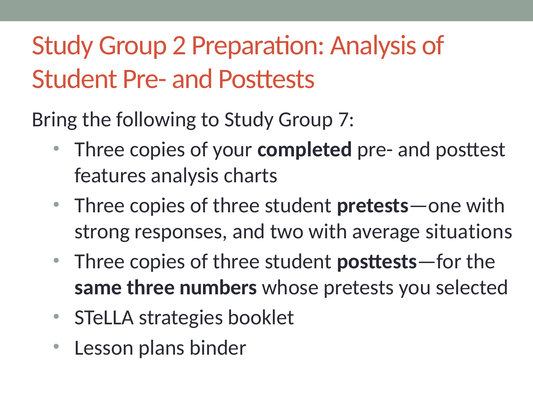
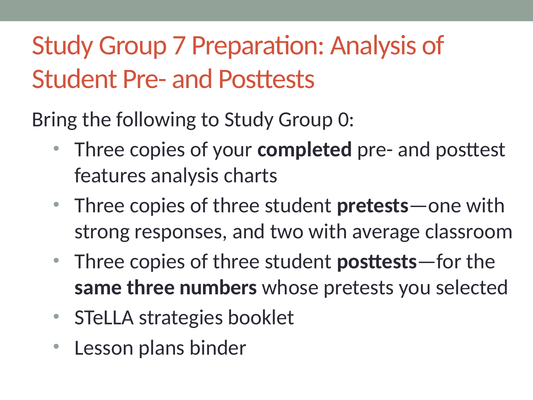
2: 2 -> 7 (179, 45)
7: 7 -> 0 (346, 119)
situations: situations -> classroom (469, 231)
